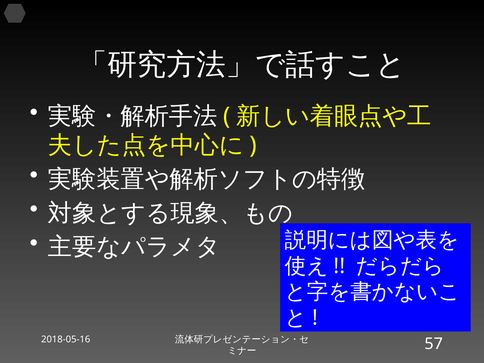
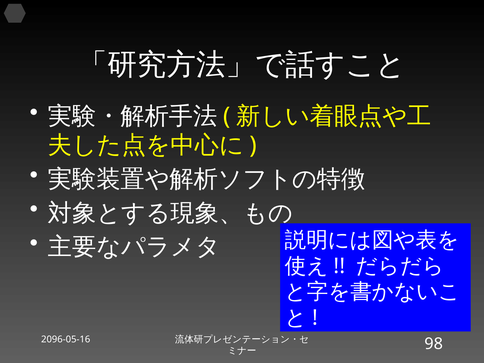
2018-05-16: 2018-05-16 -> 2096-05-16 (66, 339)
57: 57 -> 98 (434, 344)
